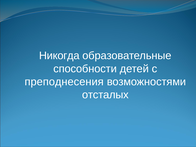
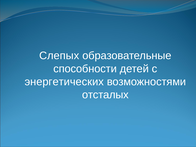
Никогда: Никогда -> Слепых (59, 56)
преподнесения: преподнесения -> энергетических (64, 82)
